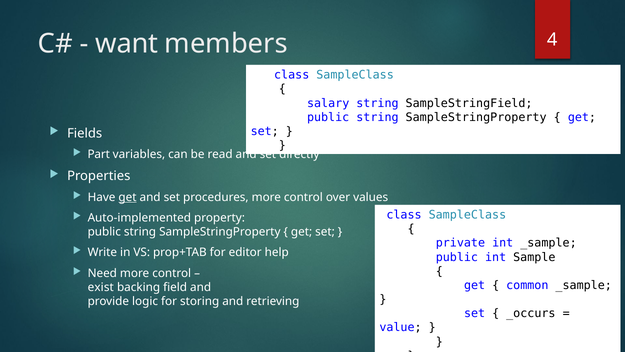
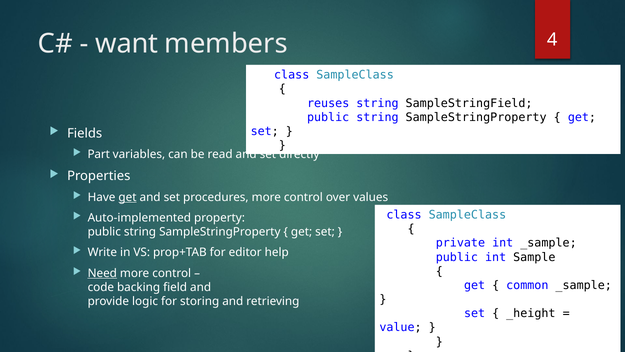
salary: salary -> reuses (328, 103)
Need underline: none -> present (102, 273)
exist: exist -> code (101, 287)
_occurs: _occurs -> _height (531, 313)
